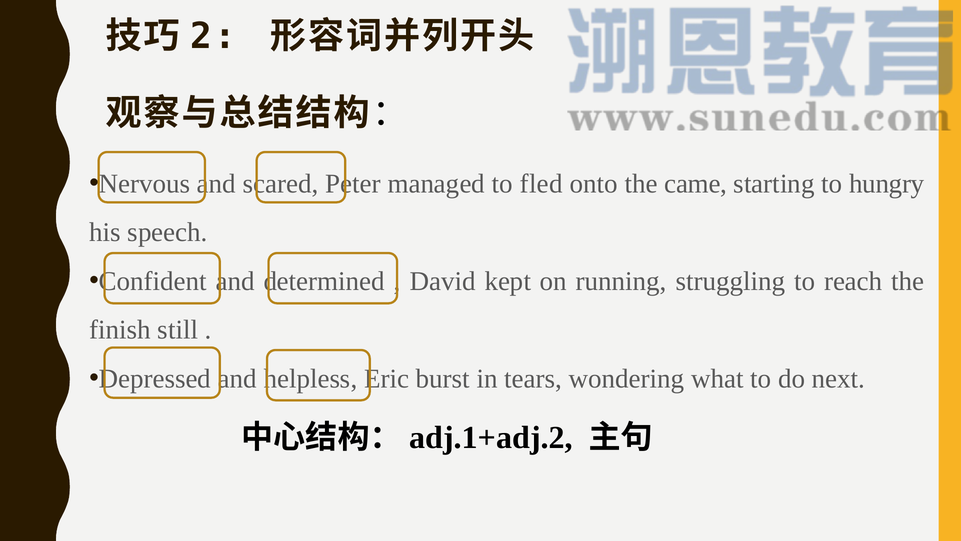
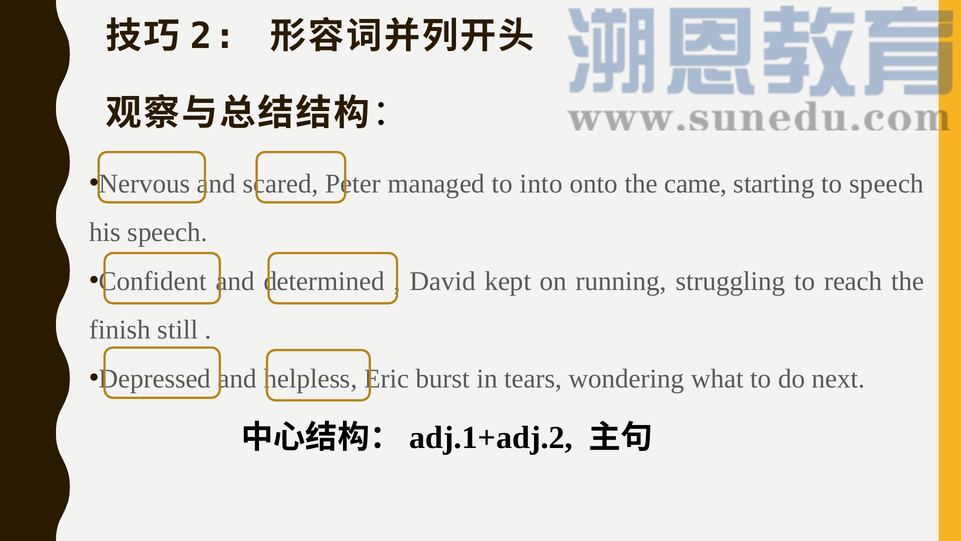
fled: fled -> into (541, 183)
to hungry: hungry -> speech (886, 183)
